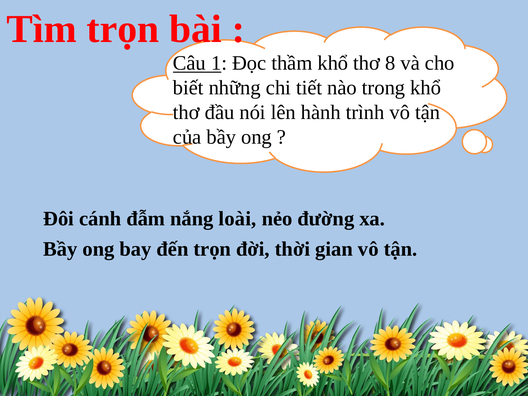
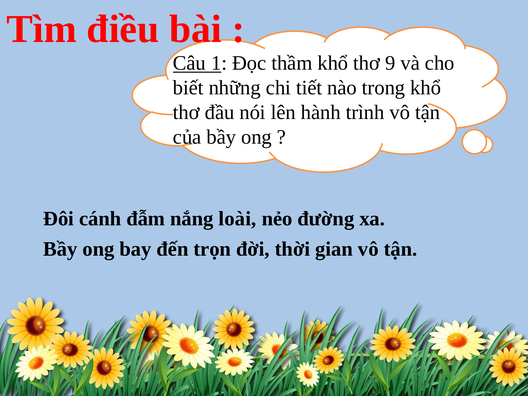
Tìm trọn: trọn -> điều (123, 29)
8: 8 -> 9 (390, 63)
